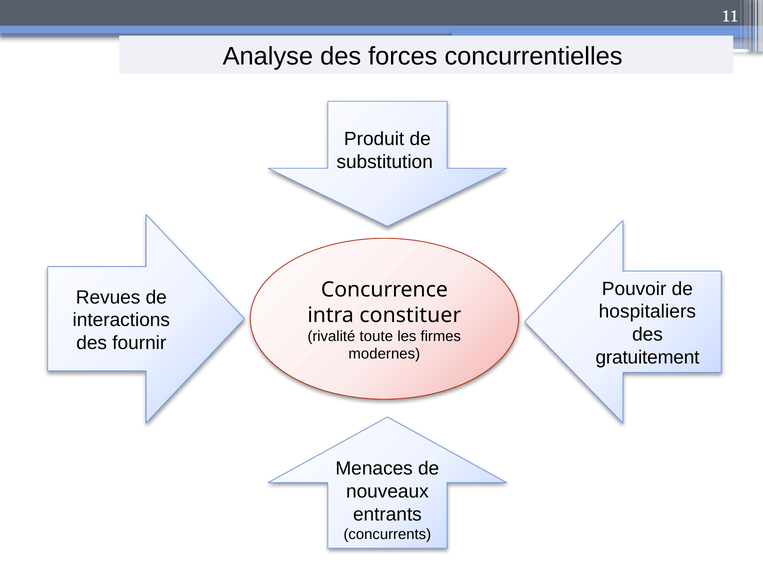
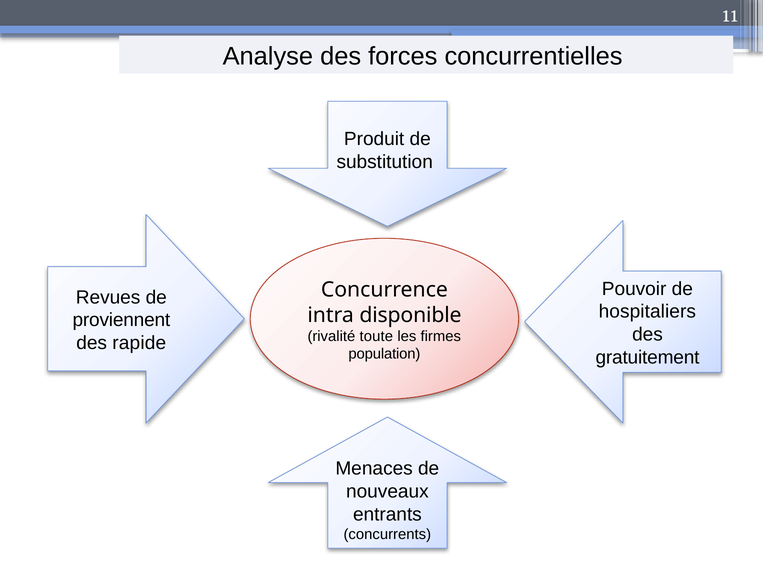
constituer: constituer -> disponible (410, 315)
interactions: interactions -> proviennent (121, 320)
fournir: fournir -> rapide (139, 343)
modernes: modernes -> population (384, 354)
